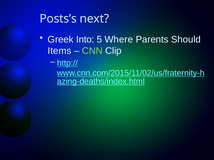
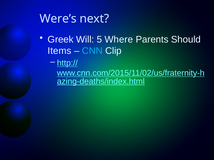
Posts’s: Posts’s -> Were’s (58, 19)
Into: Into -> Will (85, 40)
CNN colour: light green -> light blue (92, 51)
